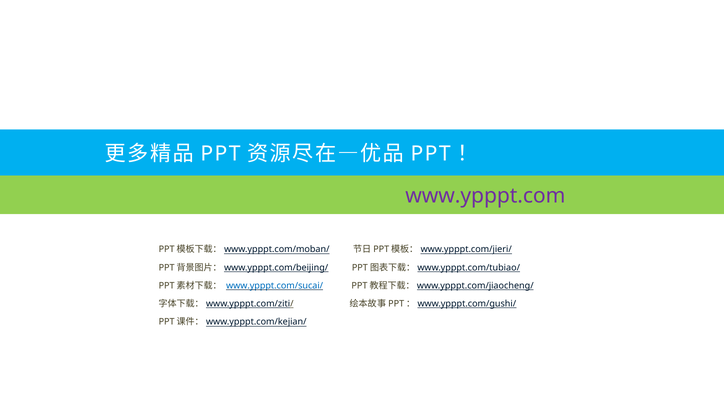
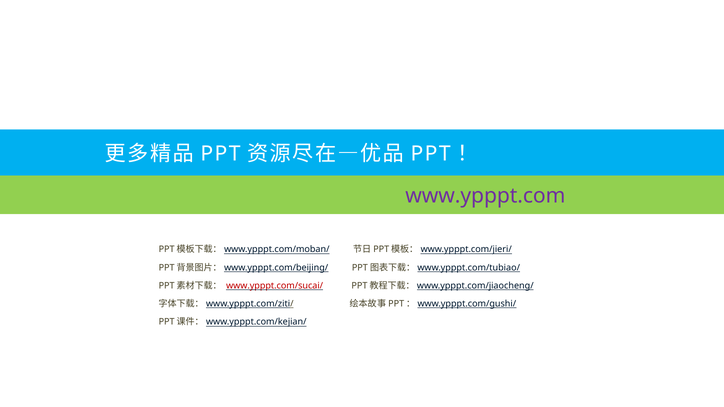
www.ypppt.com/sucai/ colour: blue -> red (275, 286)
